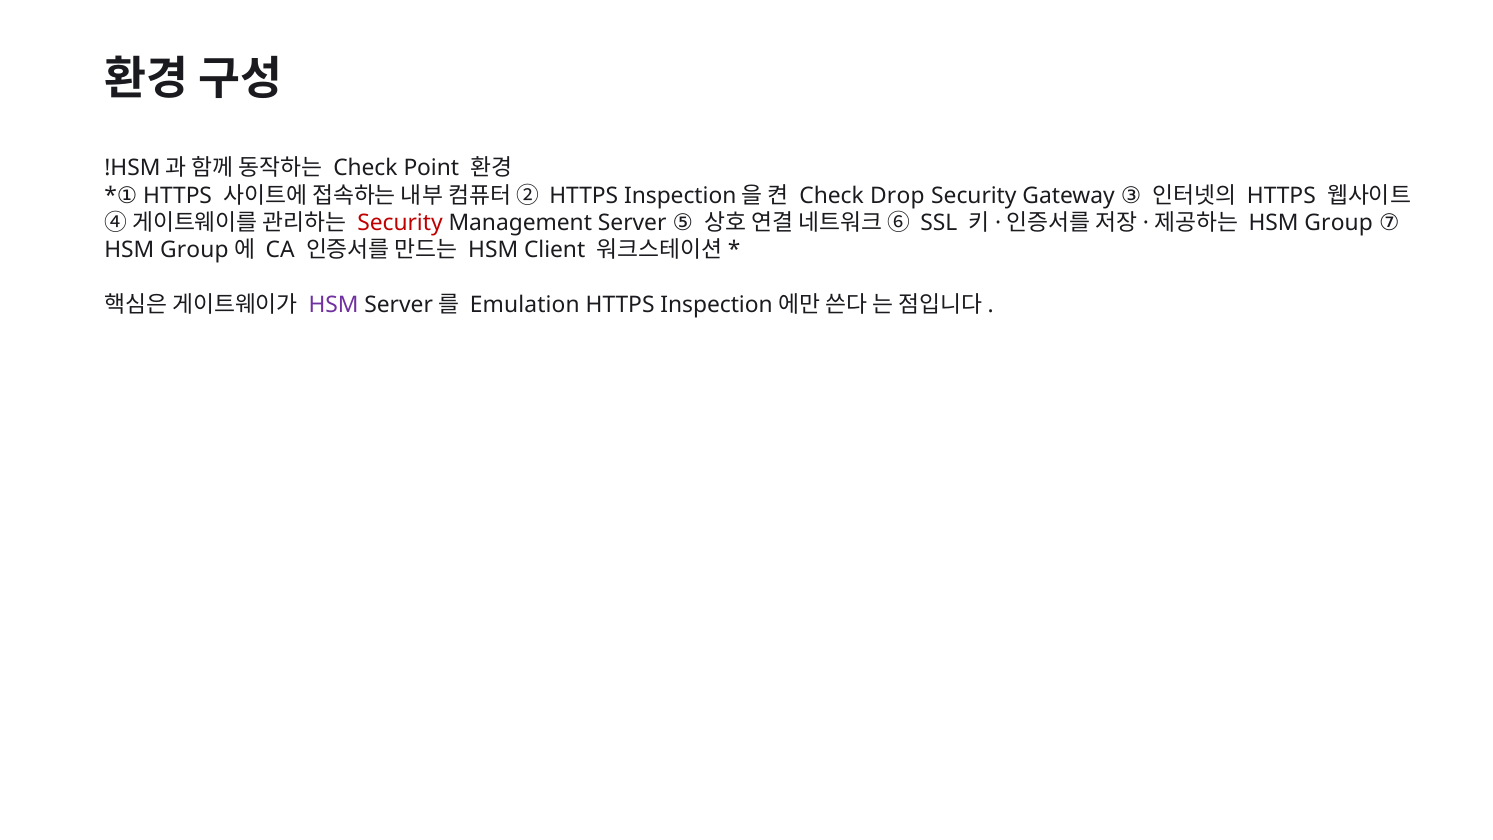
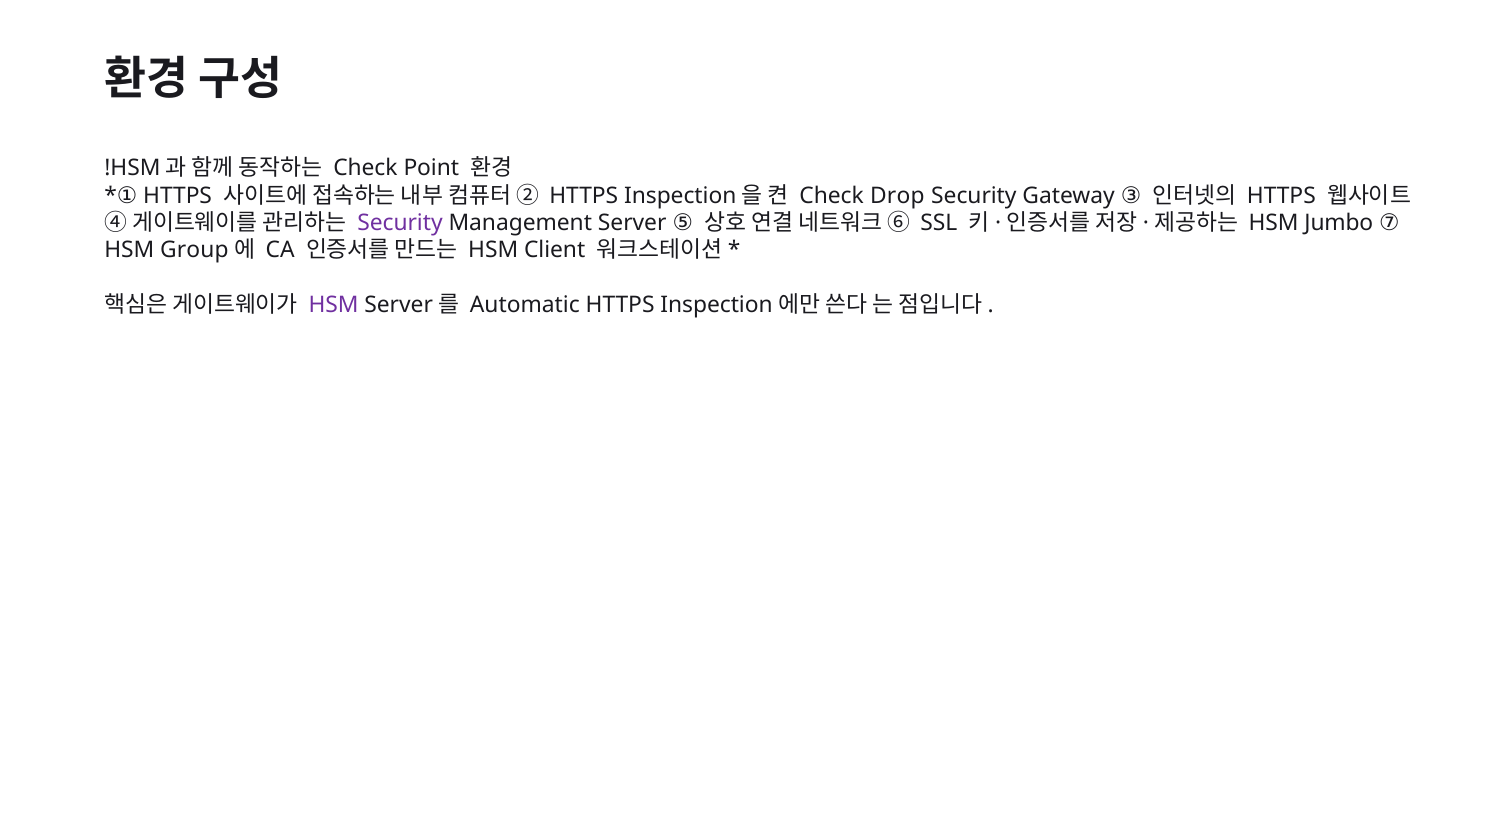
Security colour: red -> purple (400, 223)
Group: Group -> Jumbo (1339, 223)
Emulation: Emulation -> Automatic (525, 305)
